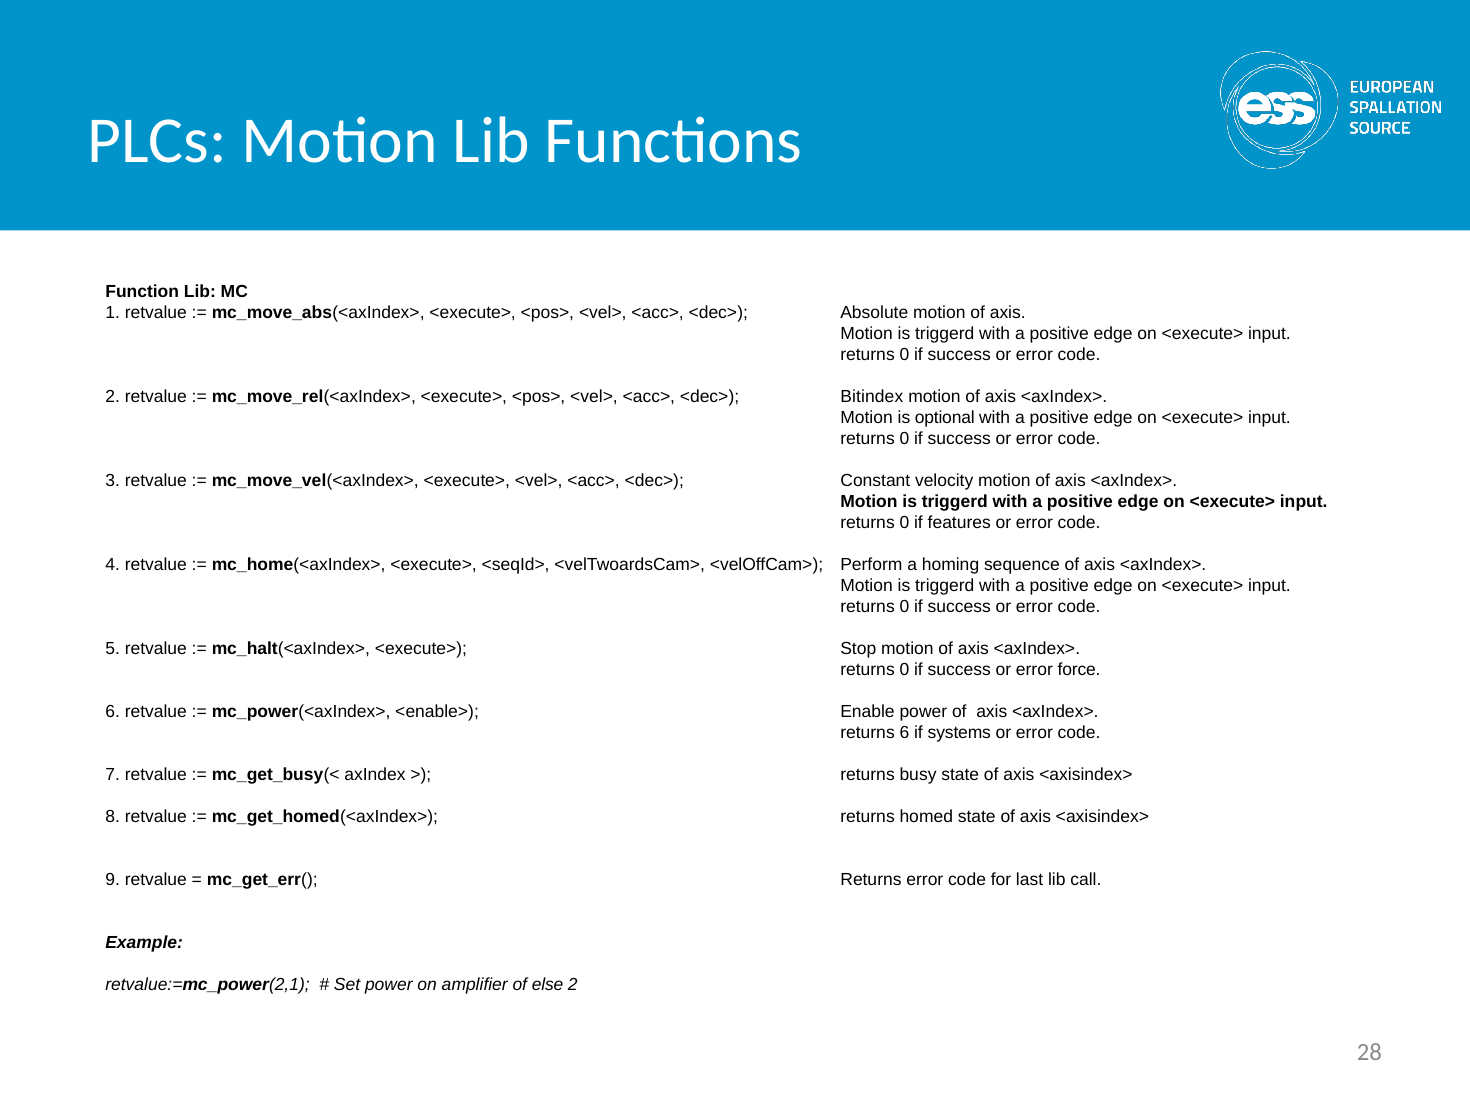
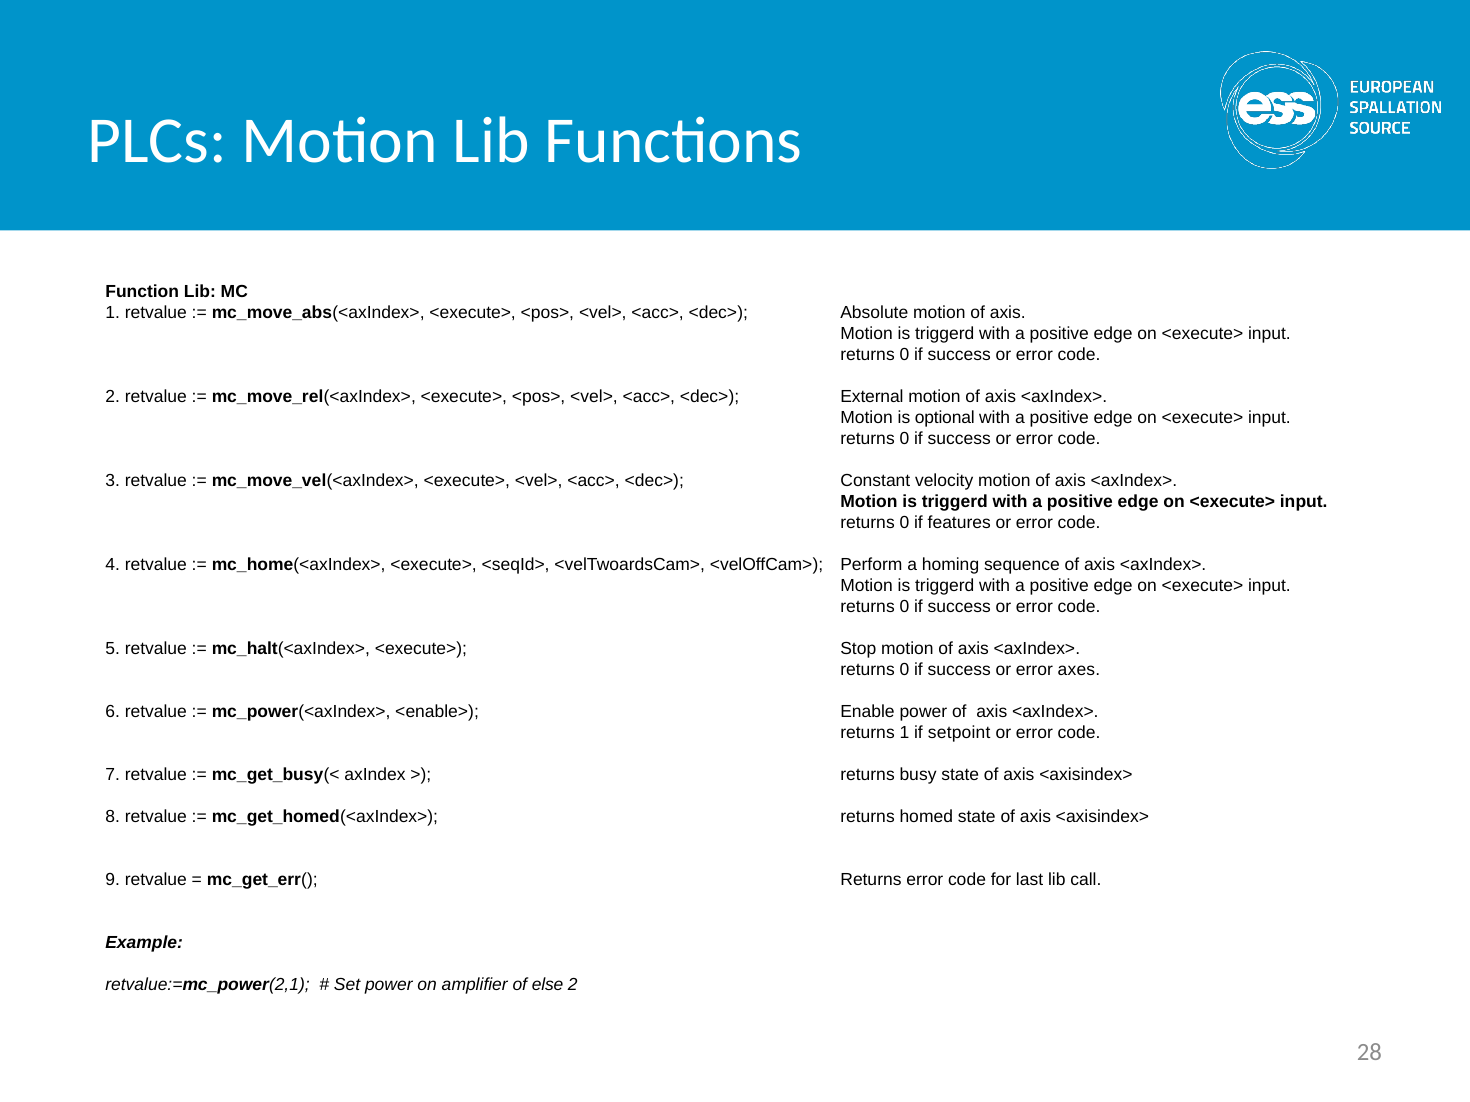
Bitindex: Bitindex -> External (872, 397)
force: force -> axes (1079, 670)
returns 6: 6 -> 1 (904, 733)
systems: systems -> setpoint (959, 733)
